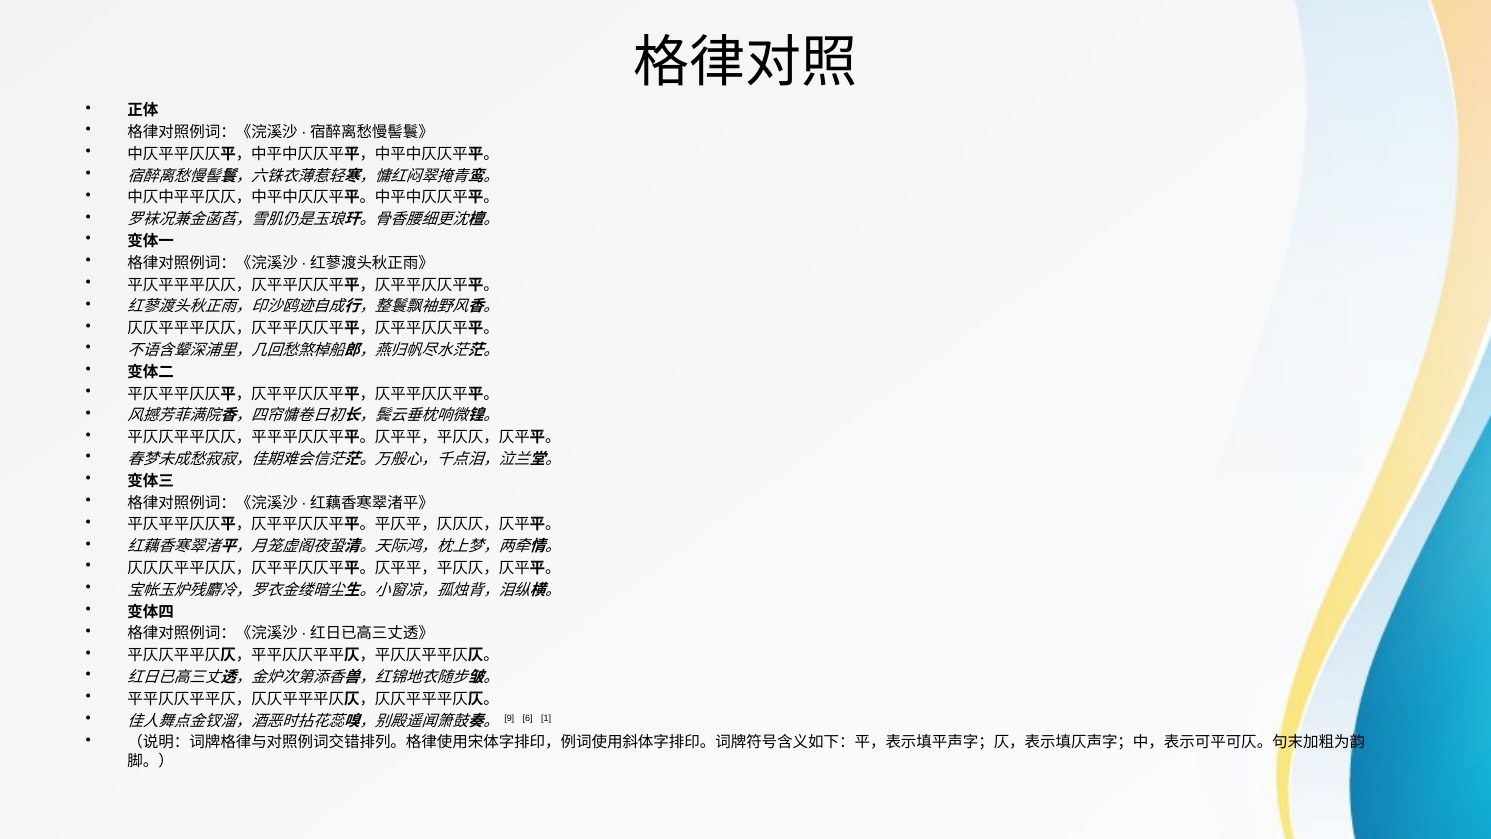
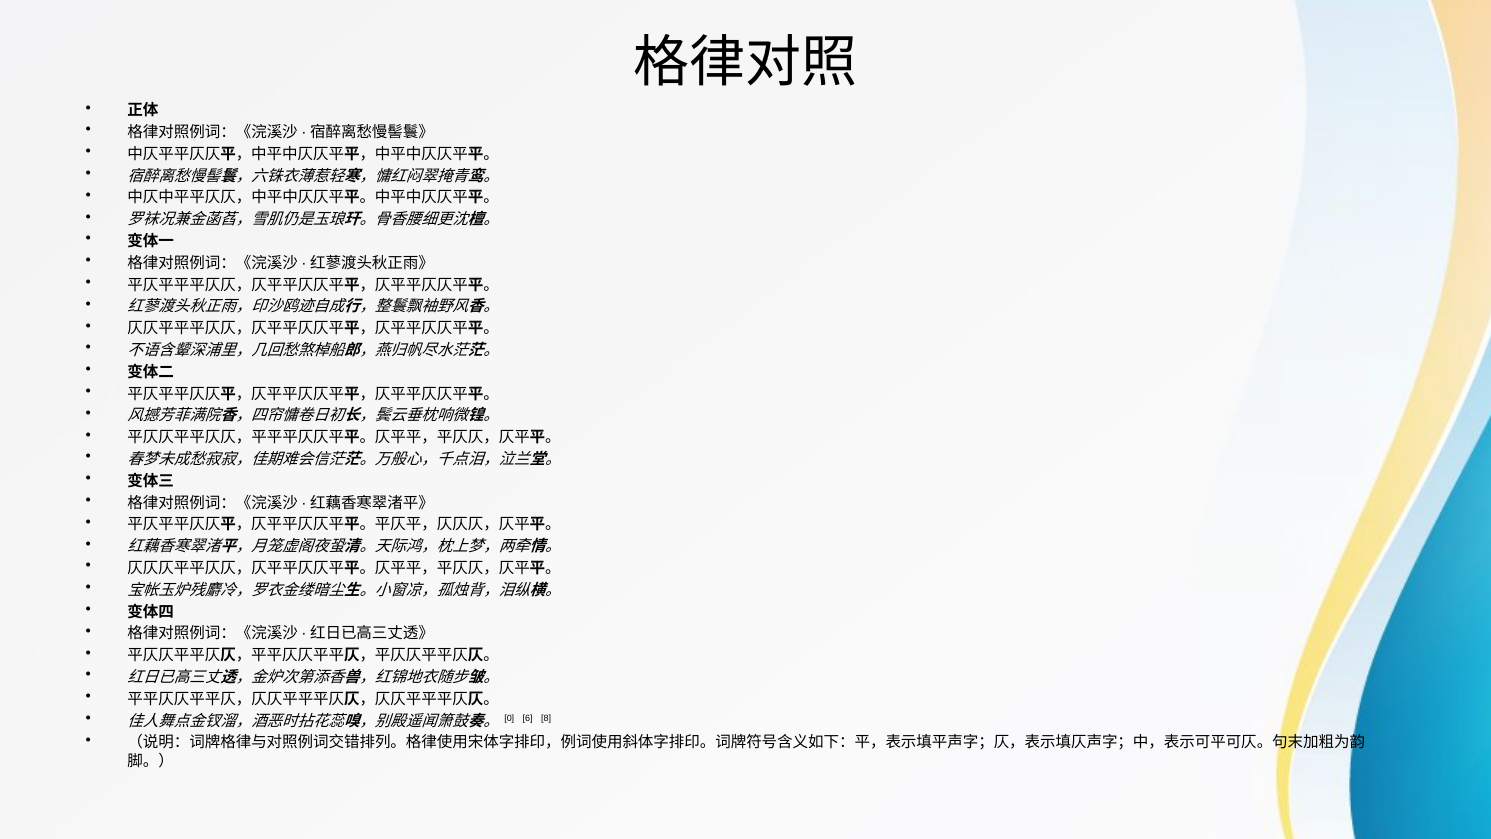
9: 9 -> 0 (509, 718)
1: 1 -> 8 (546, 718)
